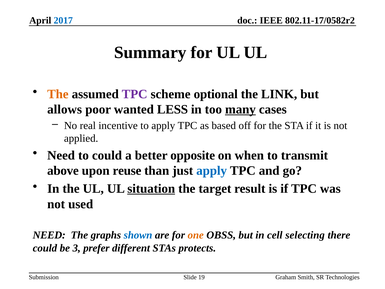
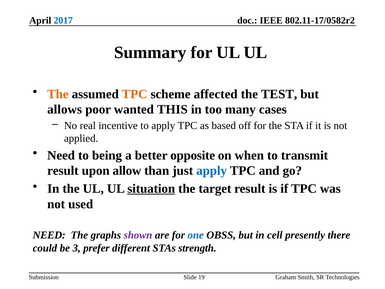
TPC colour: purple -> orange (135, 94)
optional: optional -> affected (216, 94)
LINK: LINK -> TEST (279, 94)
LESS: LESS -> THIS (172, 109)
many underline: present -> none (240, 109)
to could: could -> being (107, 155)
above: above -> result (63, 171)
reuse: reuse -> allow (127, 171)
shown colour: blue -> purple (138, 235)
one colour: orange -> blue (196, 235)
selecting: selecting -> presently (305, 235)
protects: protects -> strength (197, 248)
